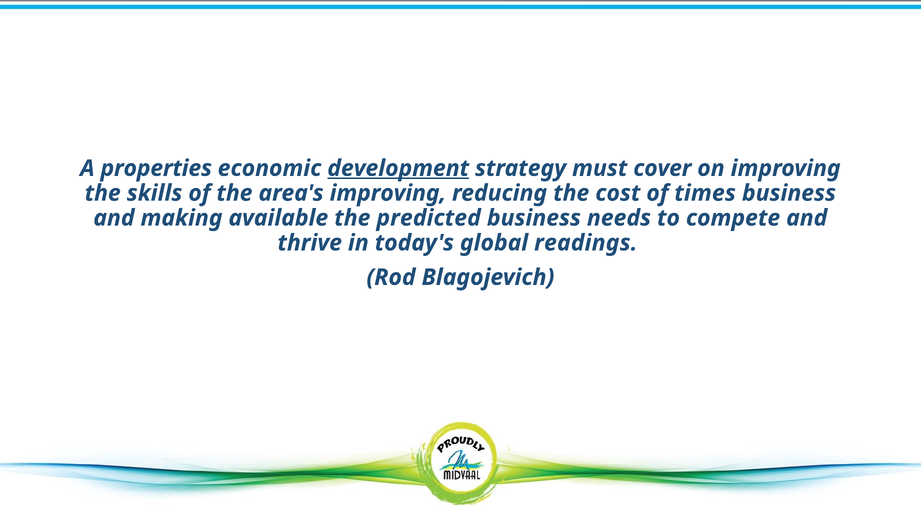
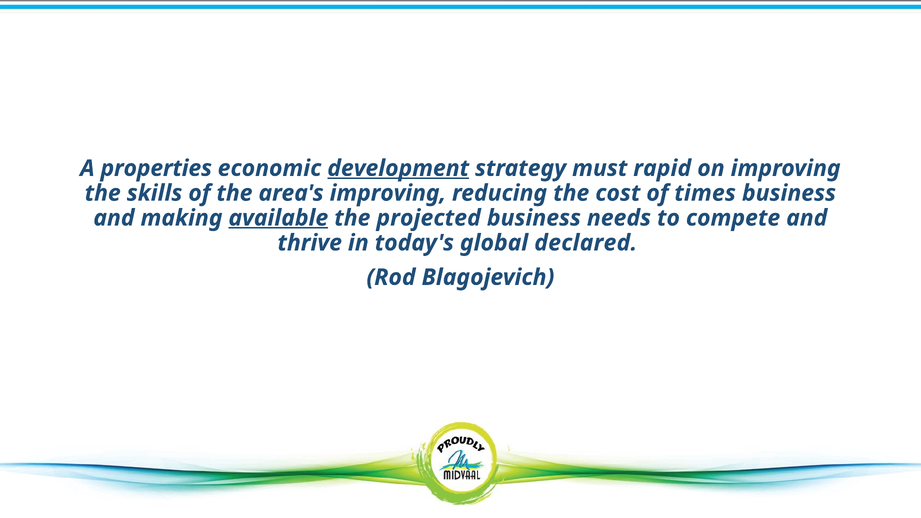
cover: cover -> rapid (662, 168)
available underline: none -> present (278, 218)
predicted: predicted -> projected (429, 218)
readings: readings -> declared (586, 243)
